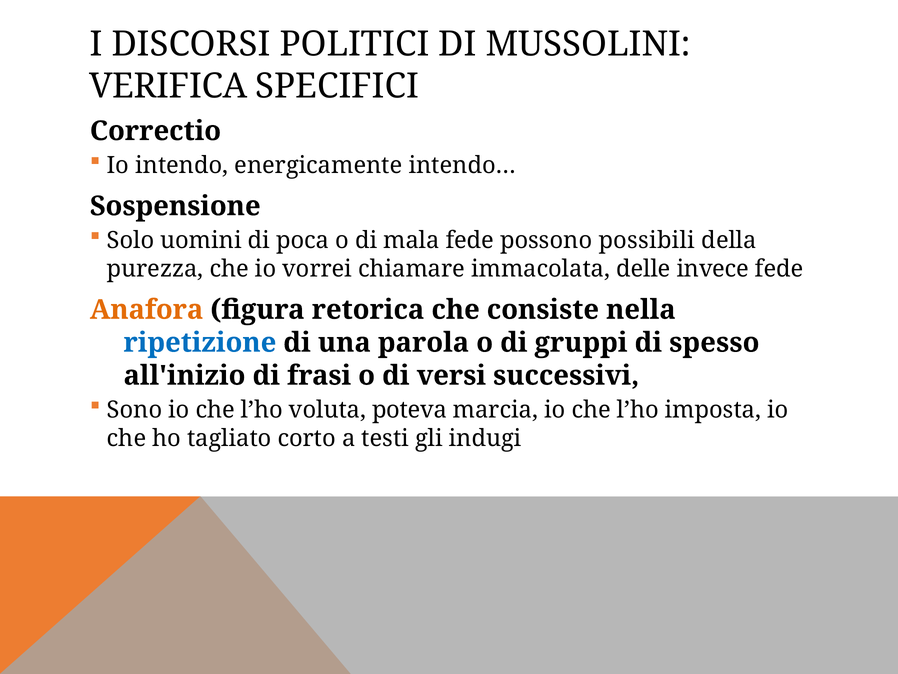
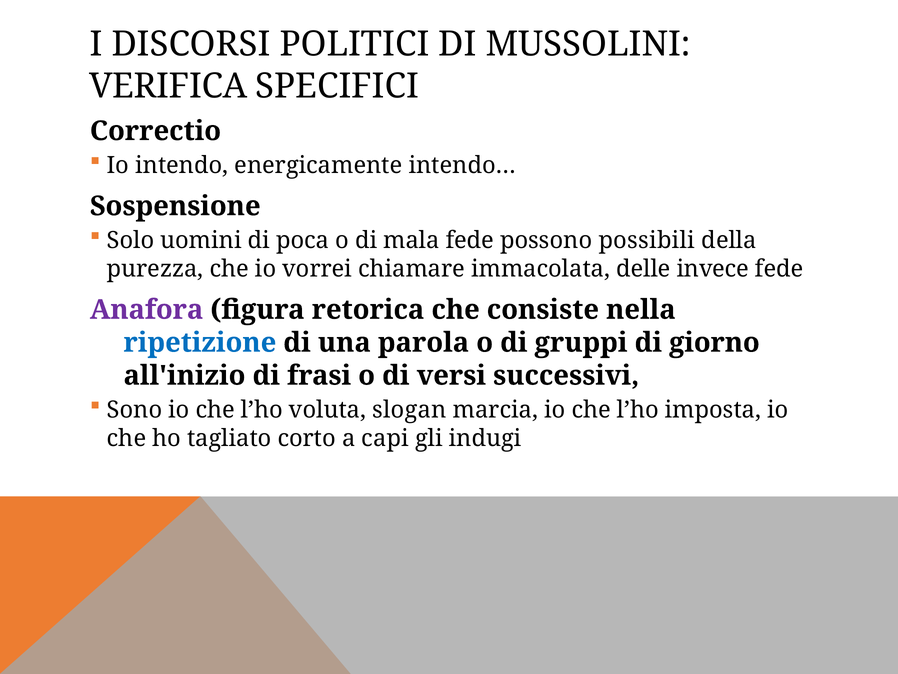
Anafora colour: orange -> purple (147, 309)
spesso: spesso -> giorno (714, 342)
poteva: poteva -> slogan (409, 409)
testi: testi -> capi (385, 438)
